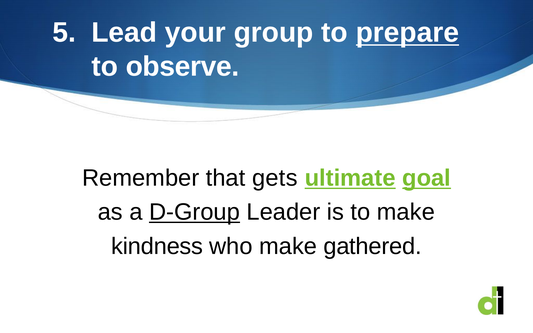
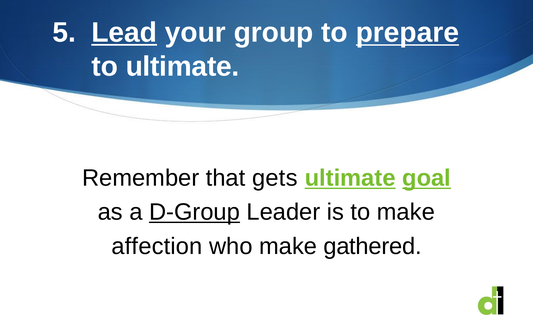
Lead underline: none -> present (124, 33)
to observe: observe -> ultimate (183, 66)
kindness: kindness -> affection (157, 246)
